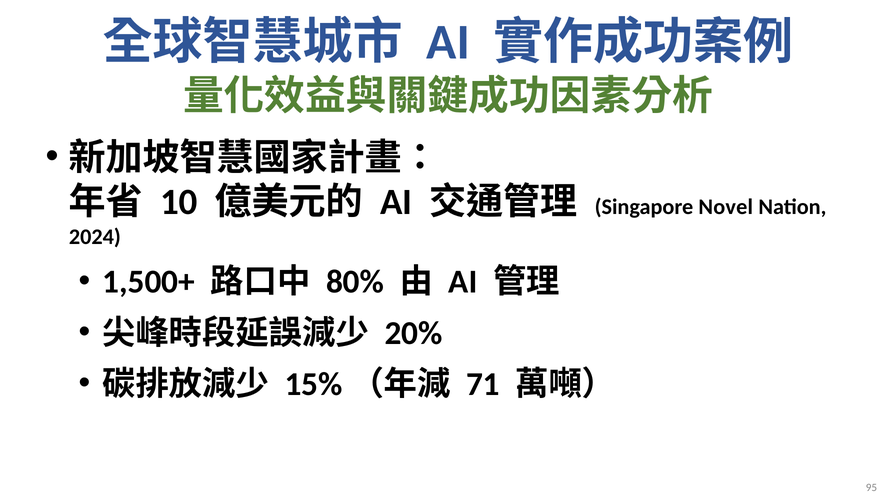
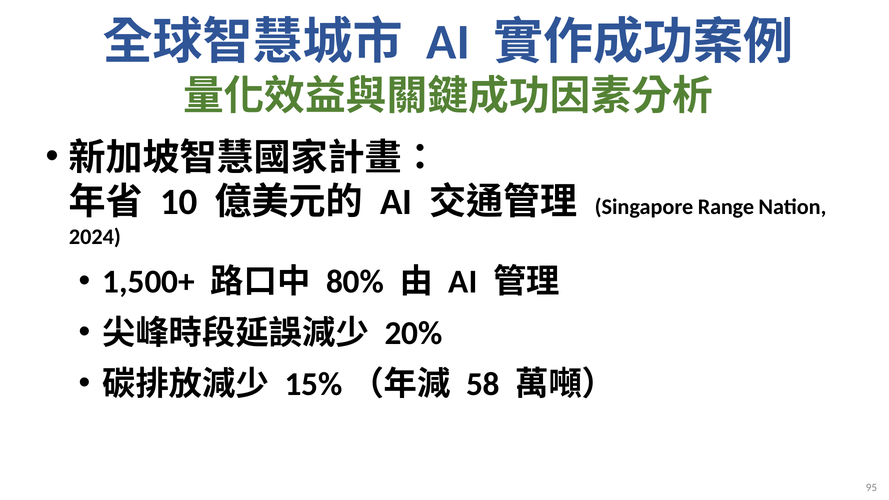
Novel: Novel -> Range (726, 207)
71: 71 -> 58 (483, 384)
